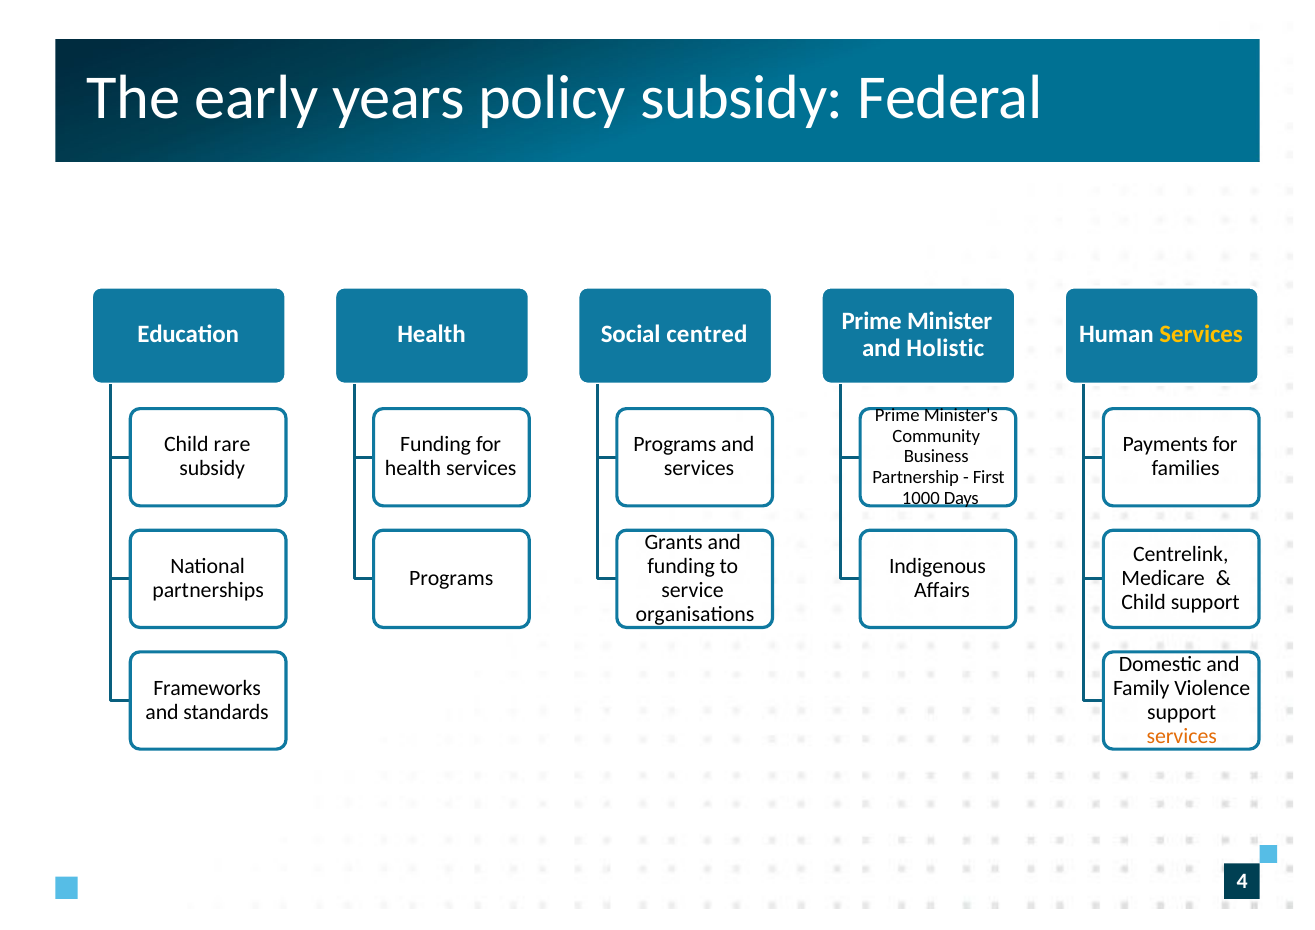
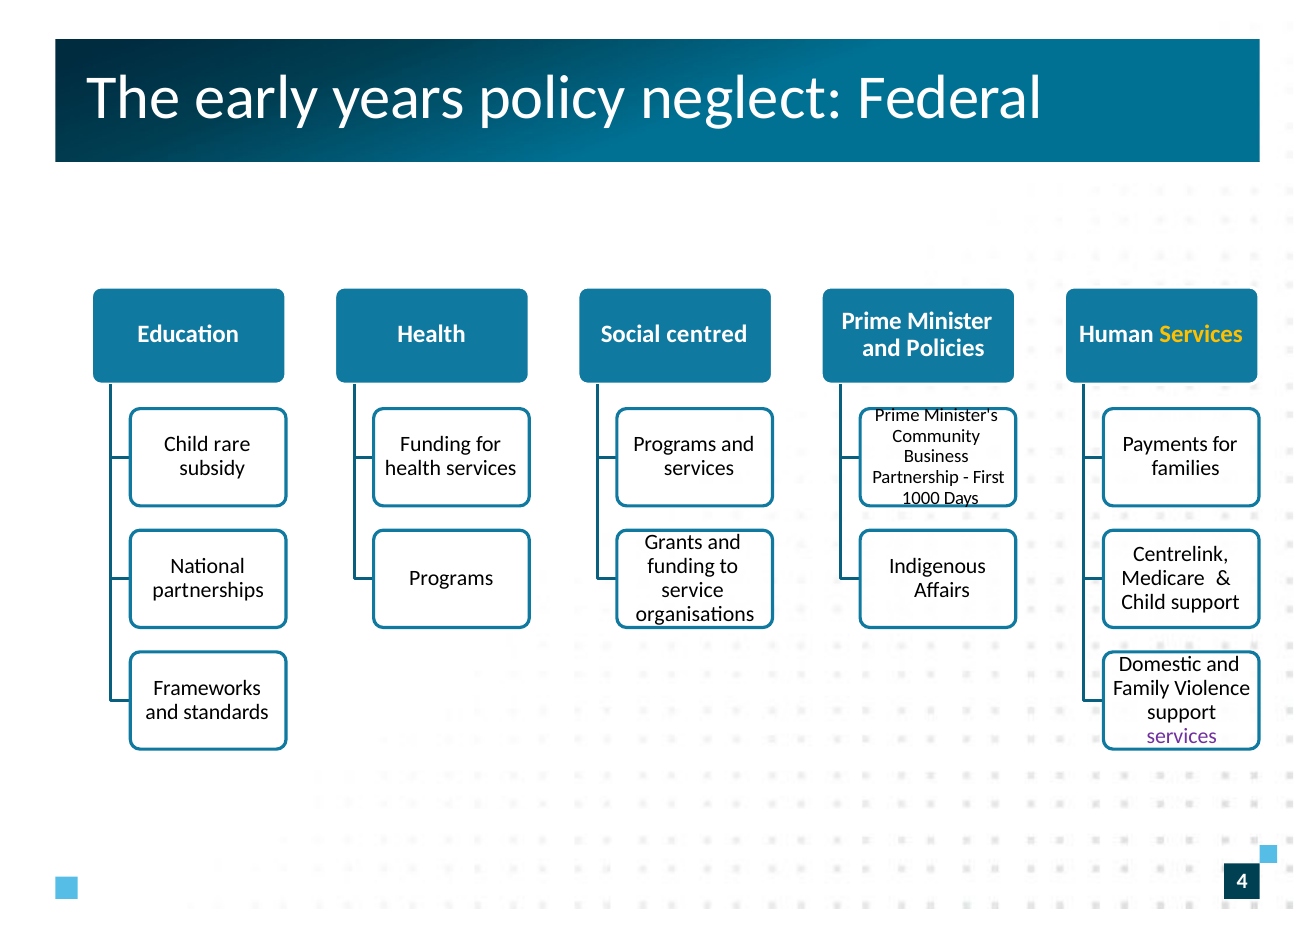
policy subsidy: subsidy -> neglect (742, 98)
Holistic: Holistic -> Policies (946, 348)
services colour: orange -> purple (1182, 736)
